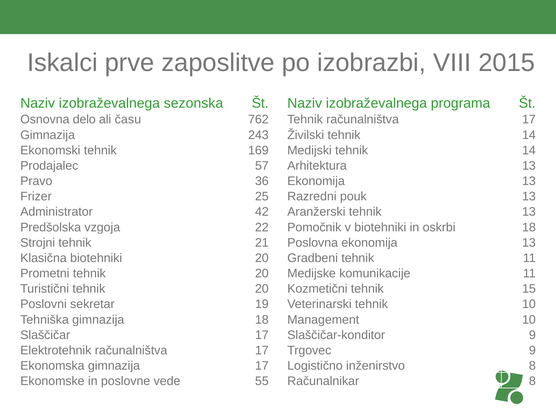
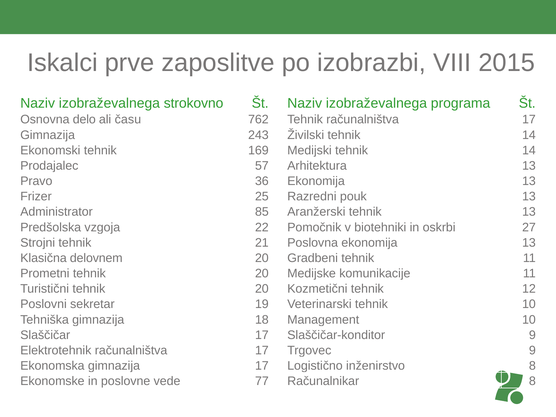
sezonska: sezonska -> strokovno (194, 103)
42: 42 -> 85 (262, 212)
oskrbi 18: 18 -> 27 (529, 227)
Klasična biotehniki: biotehniki -> delovnem (96, 258)
15: 15 -> 12 (529, 289)
55: 55 -> 77 (262, 381)
